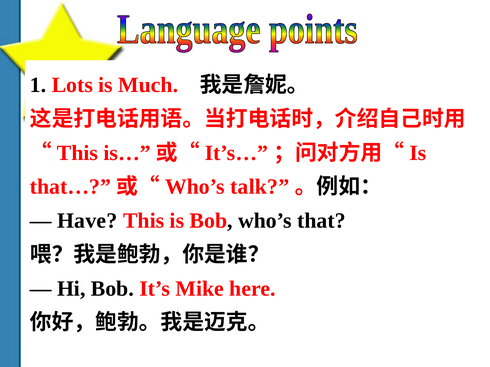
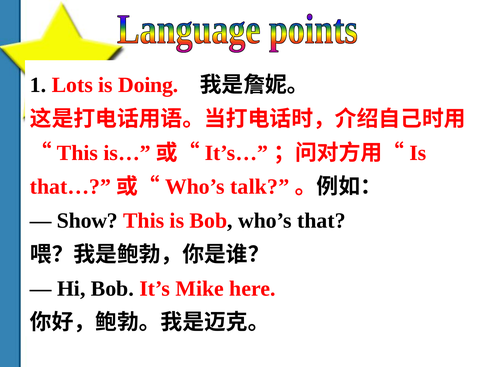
Much: Much -> Doing (148, 85)
Have: Have -> Show (87, 221)
